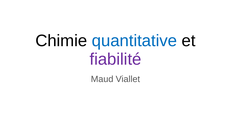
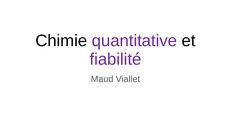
quantitative colour: blue -> purple (134, 41)
